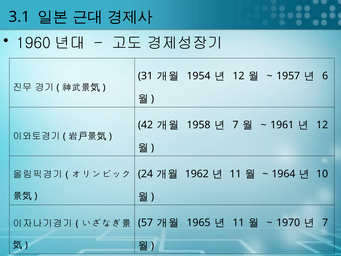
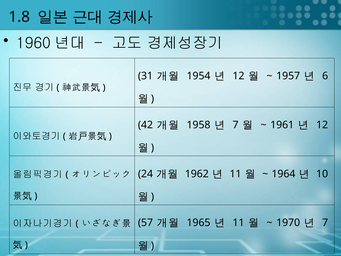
3.1: 3.1 -> 1.8 (19, 17)
